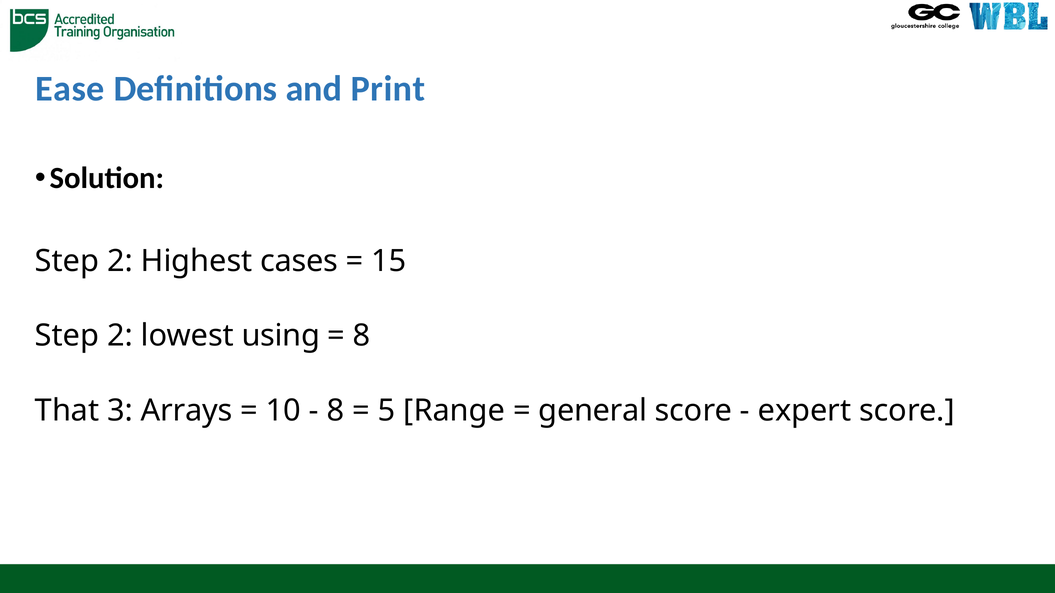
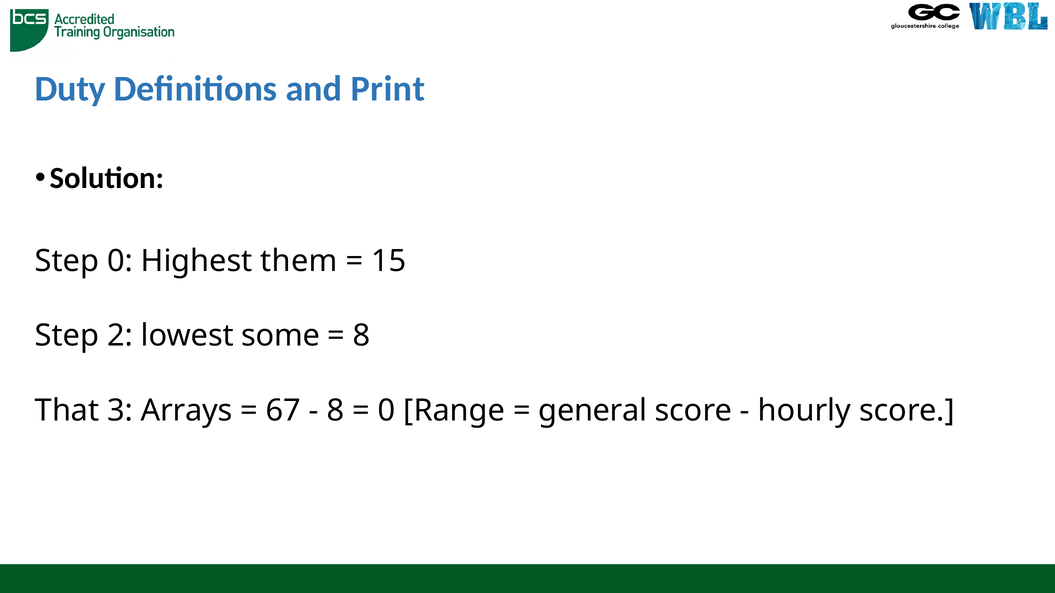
Ease: Ease -> Duty (70, 89)
2: 2 -> 0 (120, 261)
cases: cases -> them (299, 261)
using: using -> some (281, 336)
10: 10 -> 67 (283, 411)
5: 5 -> 0 (387, 411)
expert: expert -> hourly (804, 411)
